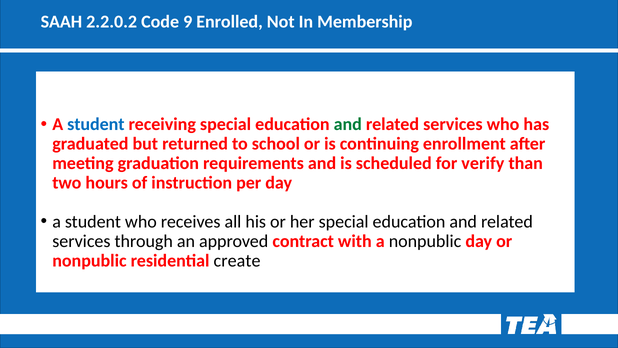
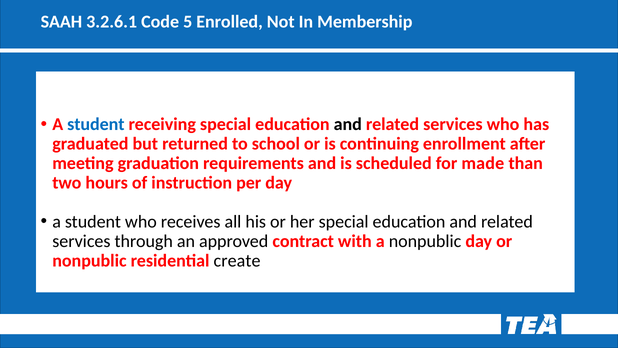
2.2.0.2: 2.2.0.2 -> 3.2.6.1 (112, 22)
9: 9 -> 5 (188, 22)
and colour: green -> black (348, 124)
verify: verify -> made (483, 163)
